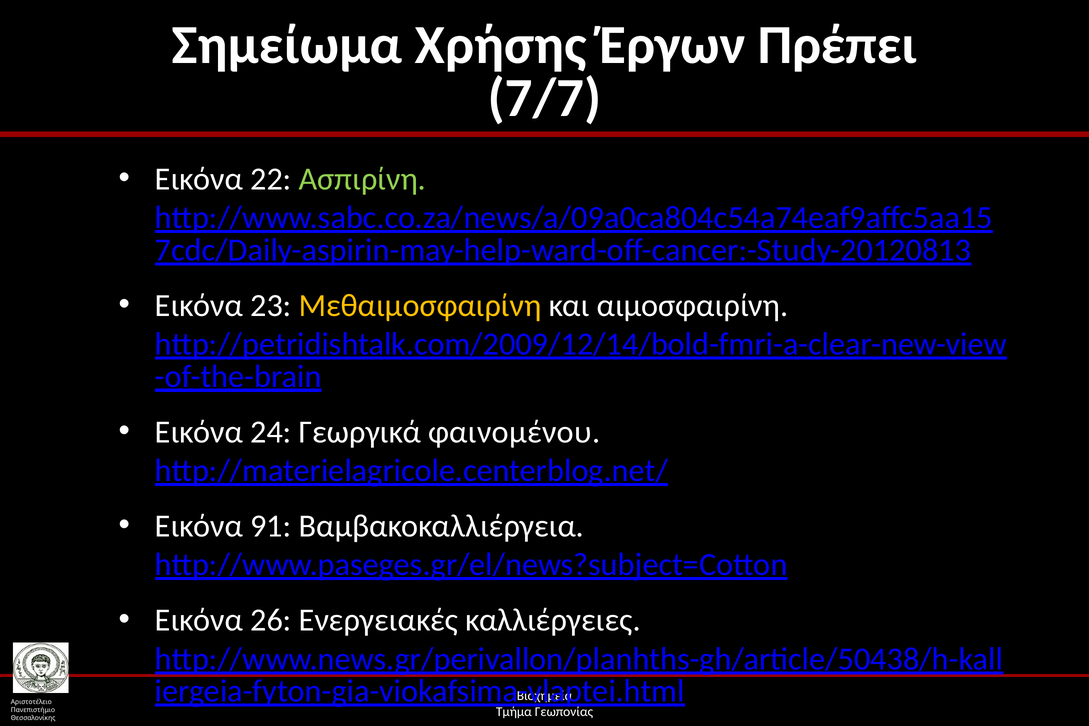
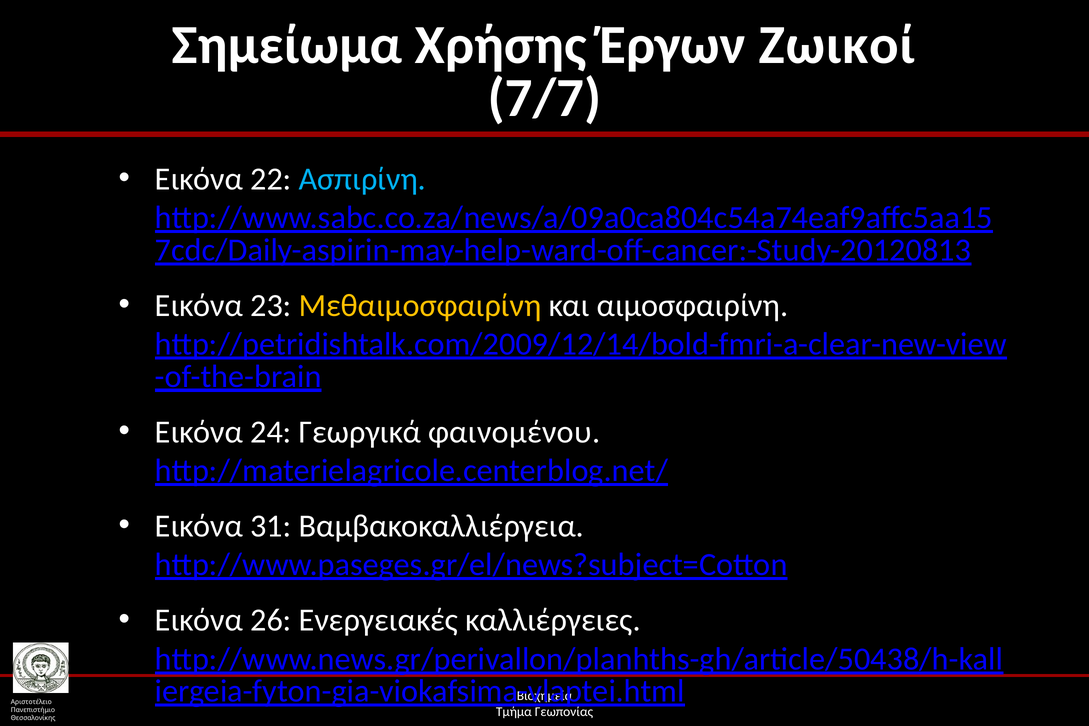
Πρέπει: Πρέπει -> Ζωικοί (837, 45)
Ασπιρίνη colour: light green -> light blue (362, 179)
91: 91 -> 31 (271, 526)
